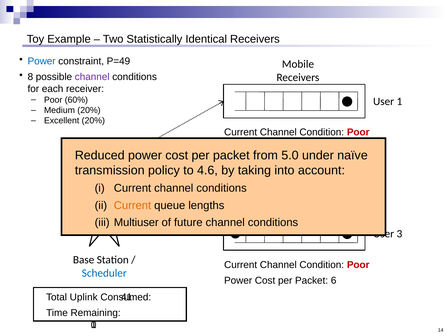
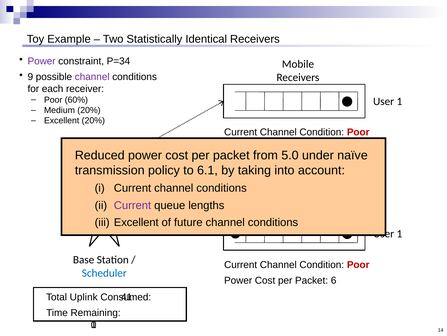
Power colour: blue -> purple (42, 61)
P=49: P=49 -> P=34 (118, 61)
8: 8 -> 9 (30, 77)
4.6: 4.6 -> 6.1 (207, 170)
Current colour: orange -> purple (133, 205)
iii Multiuser: Multiuser -> Excellent (136, 222)
3: 3 -> 1 (399, 233)
